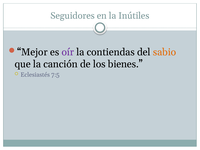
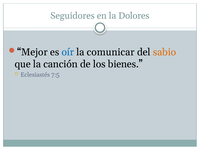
Inútiles: Inútiles -> Dolores (134, 16)
oír colour: purple -> blue (68, 52)
contiendas: contiendas -> comunicar (111, 52)
